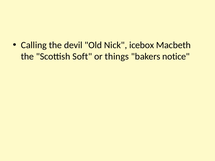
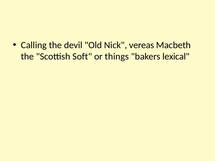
icebox: icebox -> vereas (142, 45)
notice: notice -> lexical (176, 57)
